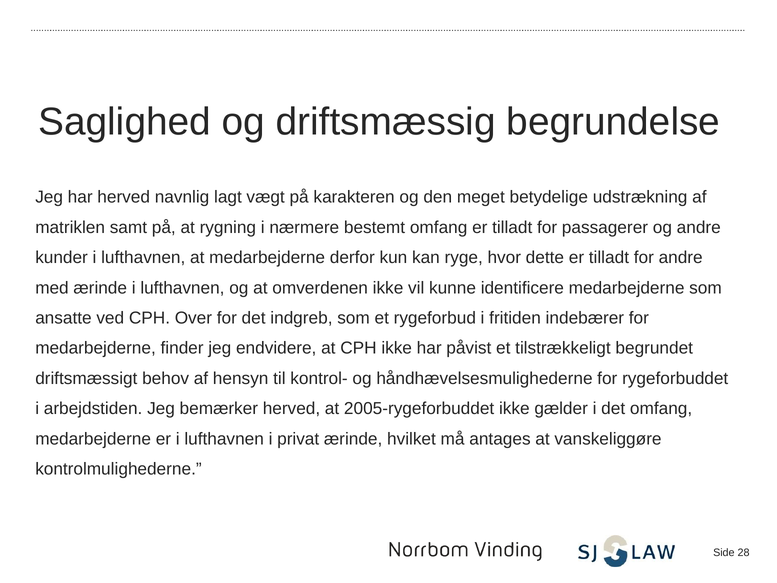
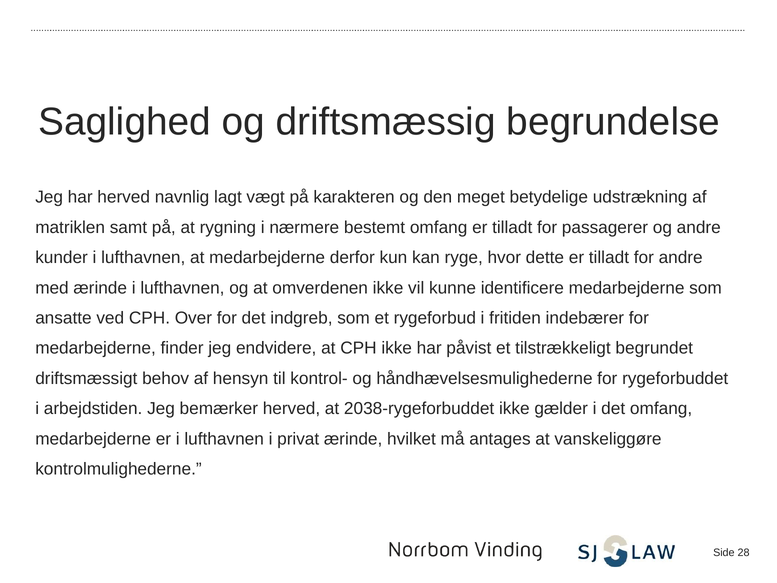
2005-rygeforbuddet: 2005-rygeforbuddet -> 2038-rygeforbuddet (419, 409)
